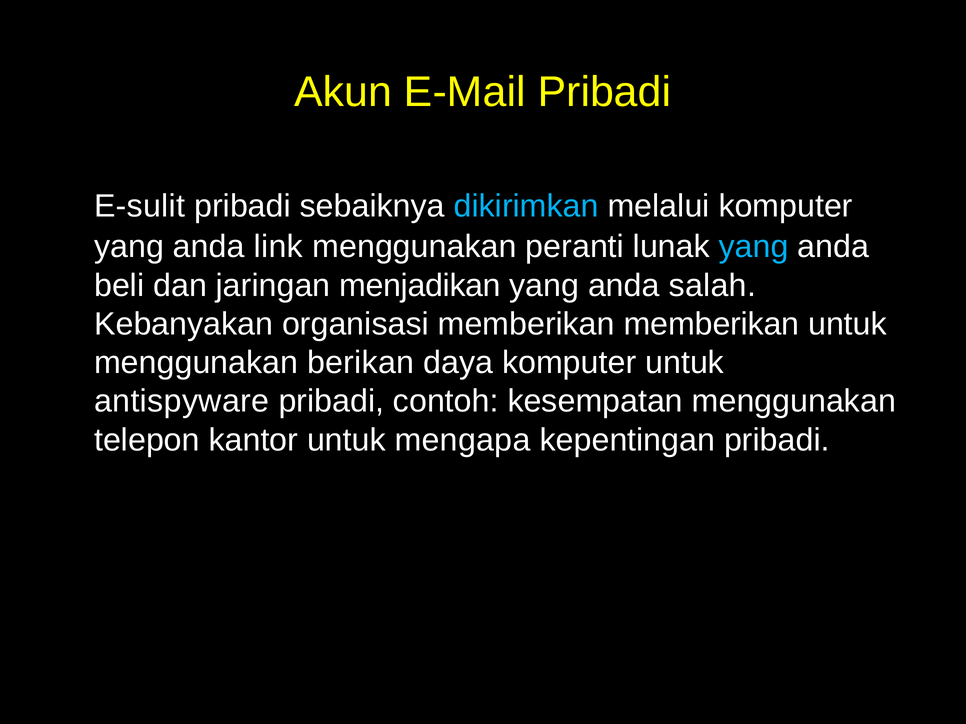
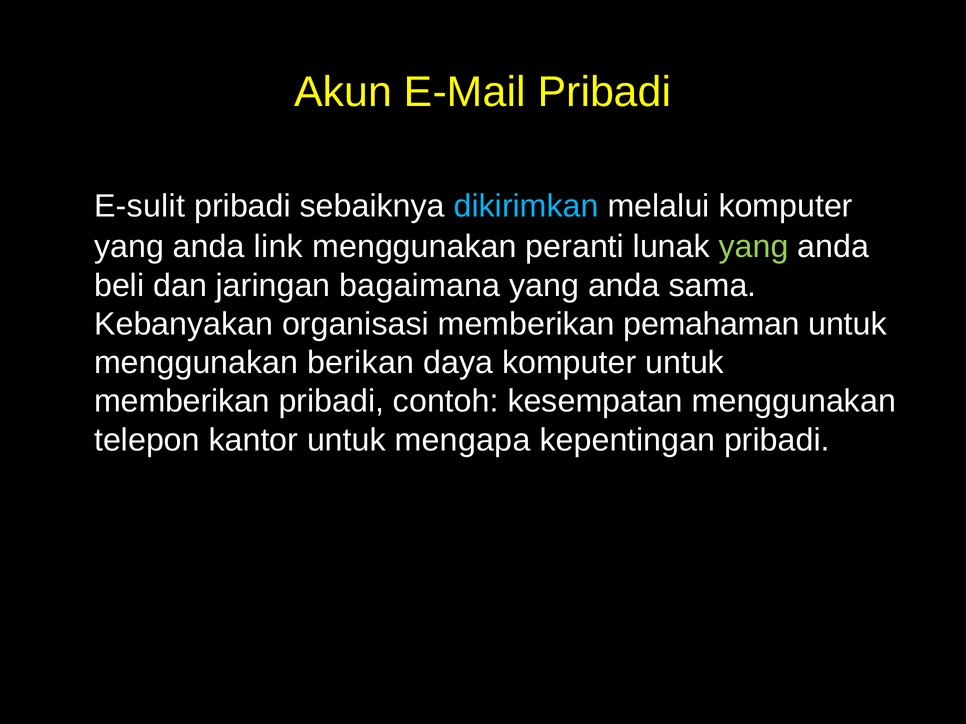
yang colour: light blue -> light green (754, 247)
menjadikan: menjadikan -> bagaimana (420, 286)
salah: salah -> sama (713, 286)
memberikan memberikan: memberikan -> pemahaman (712, 324)
antispyware: antispyware -> memberikan (182, 402)
